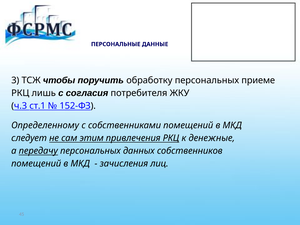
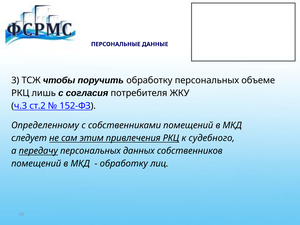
приеме: приеме -> объеме (258, 80)
ст.1: ст.1 -> ст.2 (37, 106)
денежные: денежные -> судебного (212, 138)
зачисления: зачисления -> обработку (124, 164)
